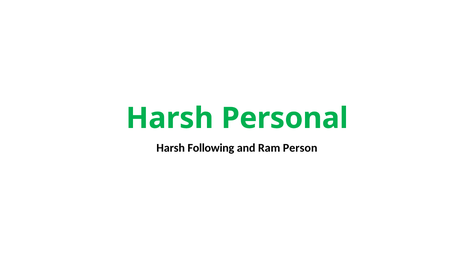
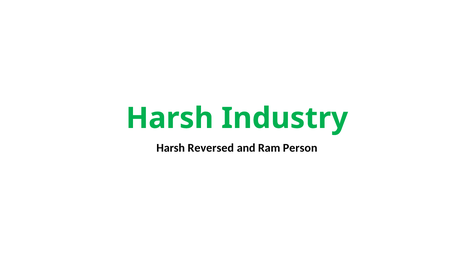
Personal: Personal -> Industry (285, 118)
Following: Following -> Reversed (211, 148)
